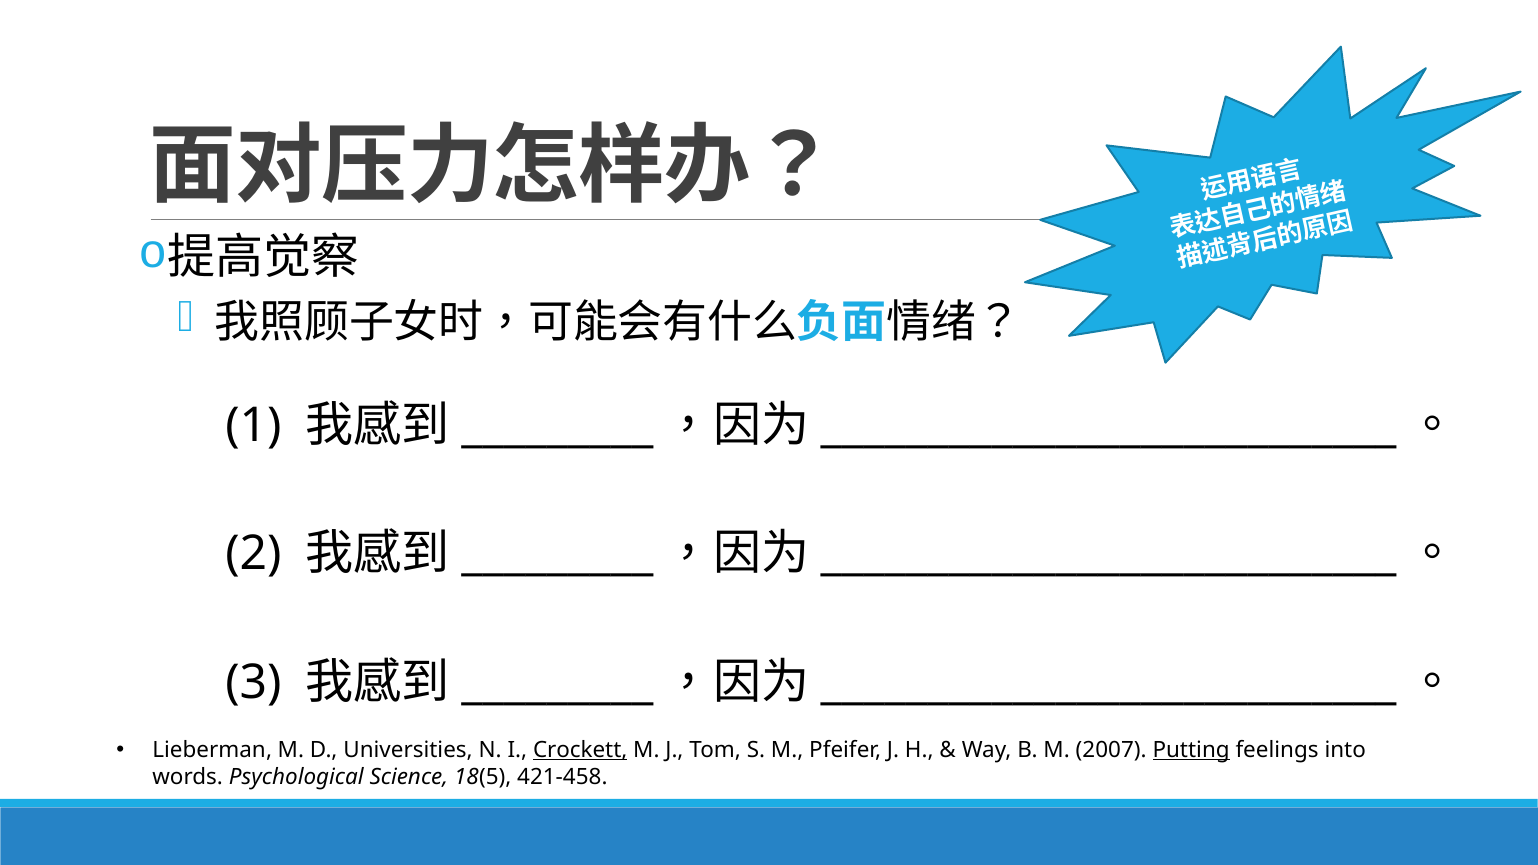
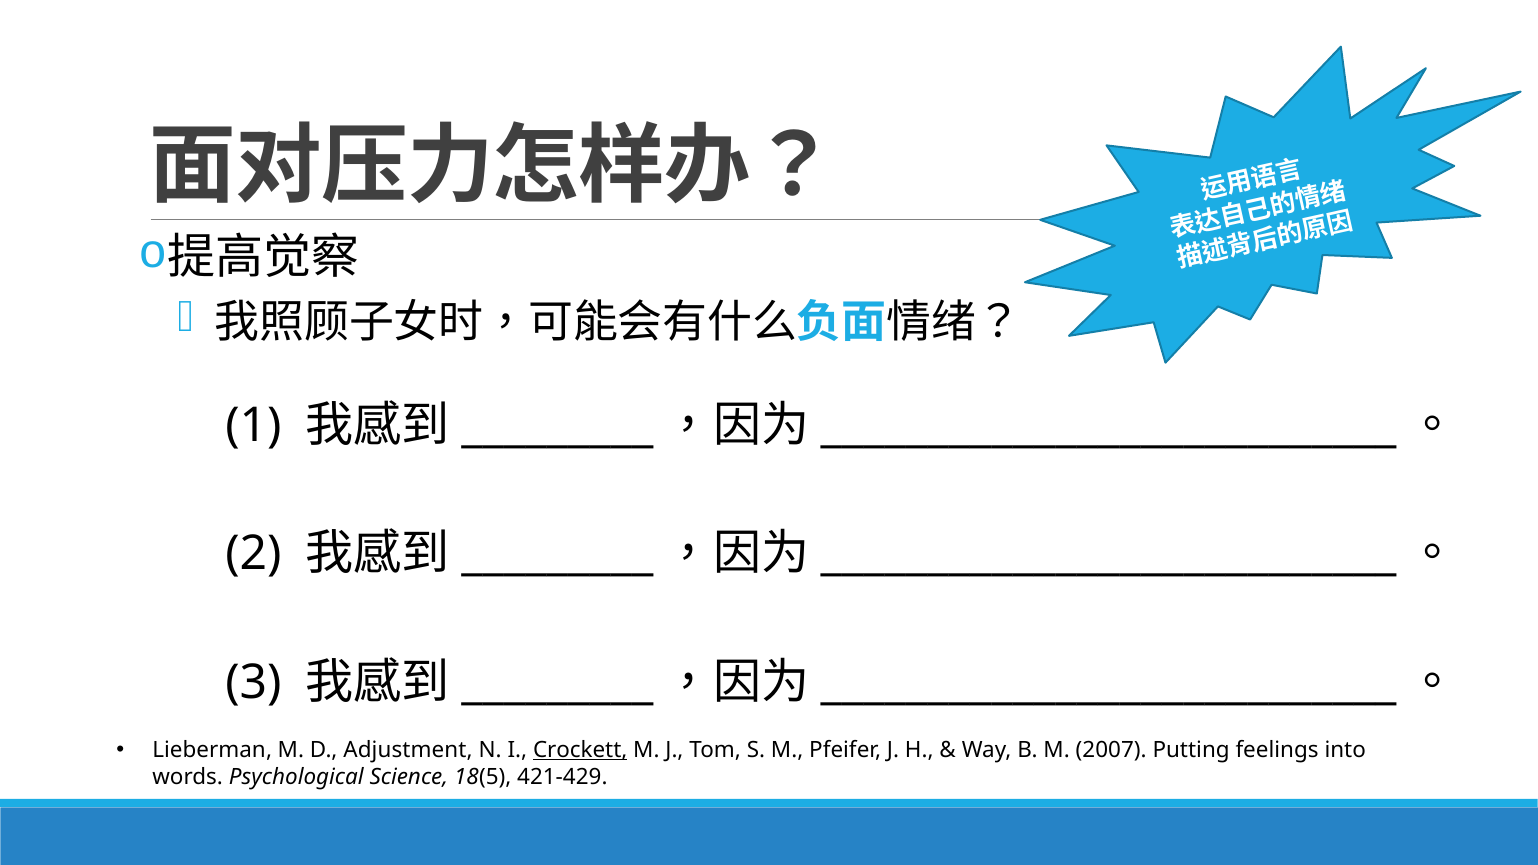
Universities: Universities -> Adjustment (408, 750)
Putting underline: present -> none (1191, 750)
421-458: 421-458 -> 421-429 (562, 777)
